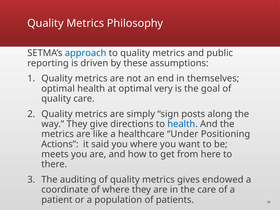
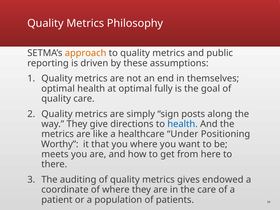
approach colour: blue -> orange (86, 53)
very: very -> fully (163, 89)
Actions: Actions -> Worthy (60, 144)
said: said -> that (100, 144)
